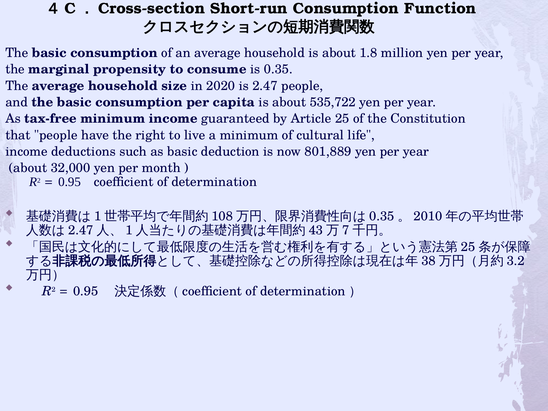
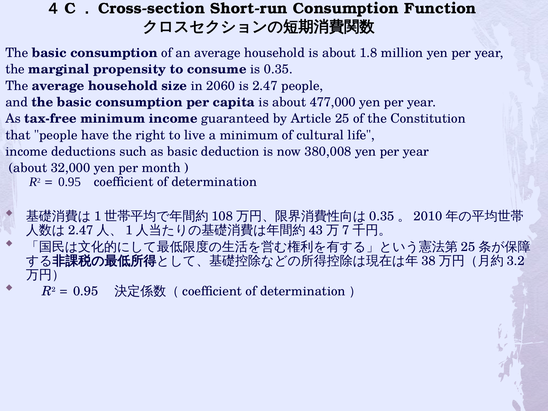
2020: 2020 -> 2060 (221, 86)
535,722: 535,722 -> 477,000 (333, 102)
801,889: 801,889 -> 380,008 (328, 152)
